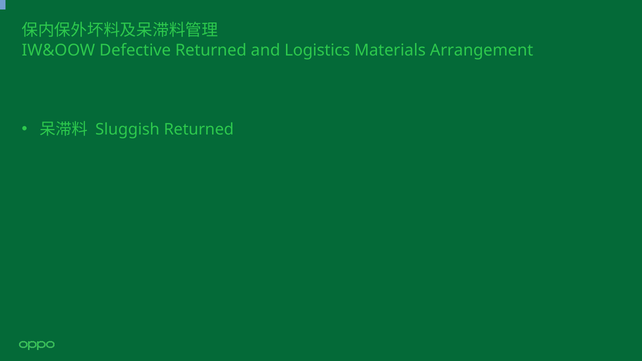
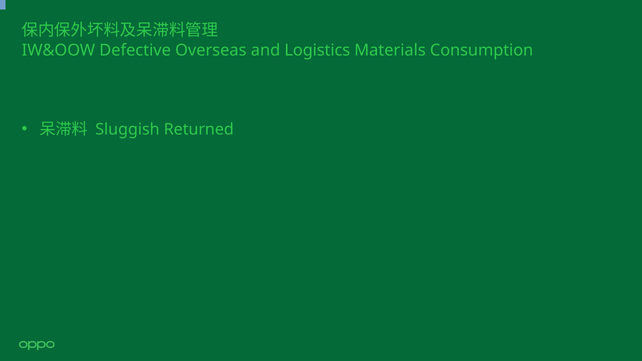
Defective Returned: Returned -> Overseas (211, 50)
Arrangement: Arrangement -> Consumption (482, 50)
